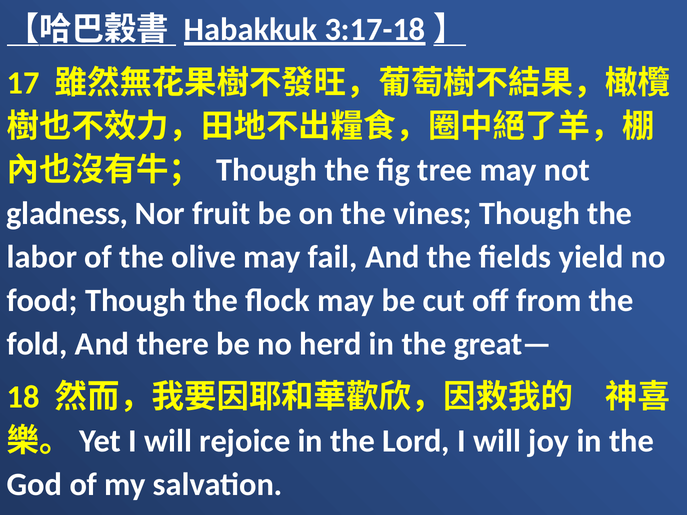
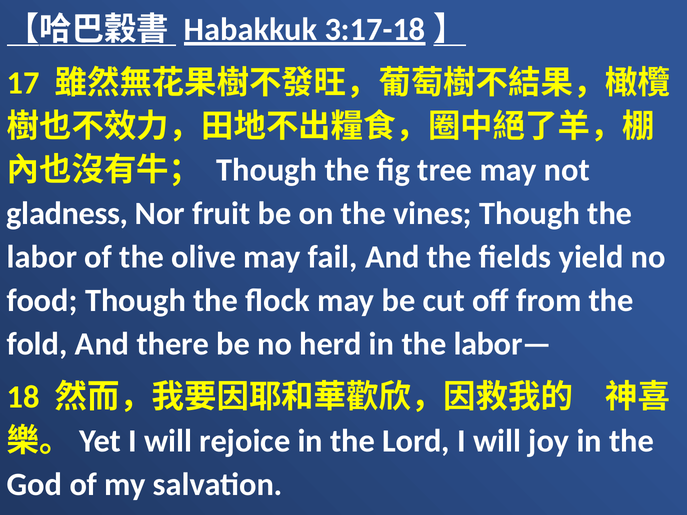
great—: great— -> labor— (503, 344)
